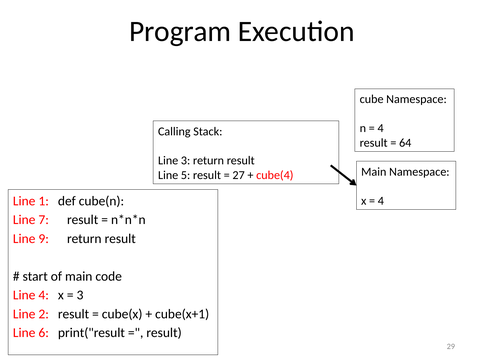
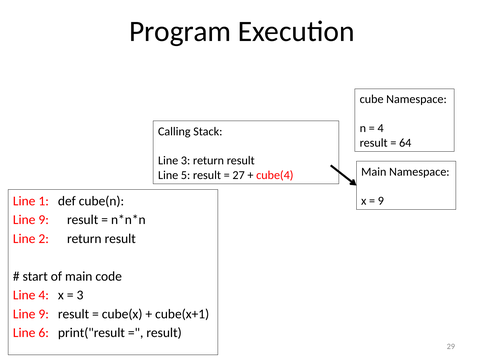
4: 4 -> 9 (381, 201)
7: 7 -> 9 (44, 220)
9: 9 -> 2 (44, 239)
2: 2 -> 9 (44, 314)
